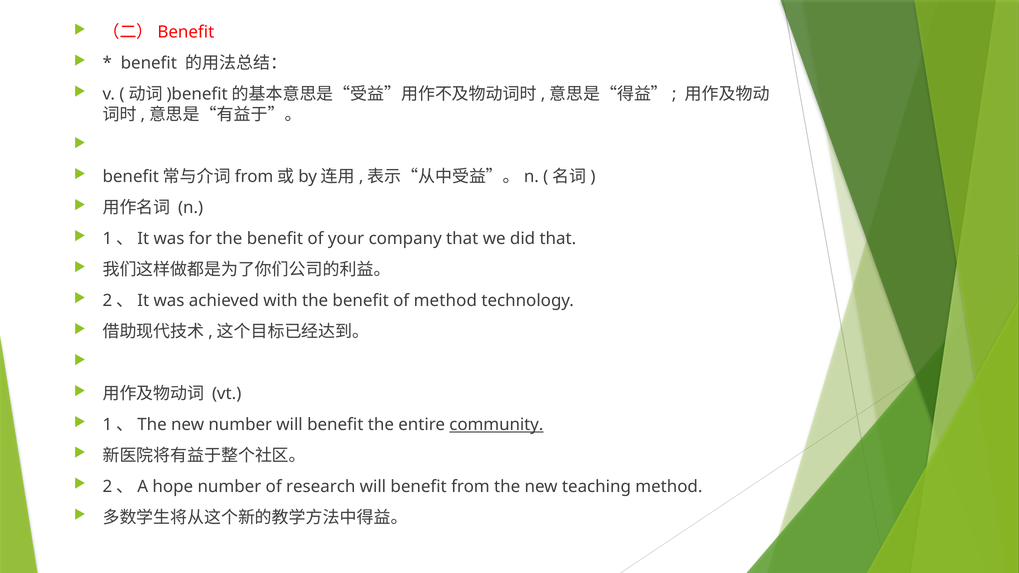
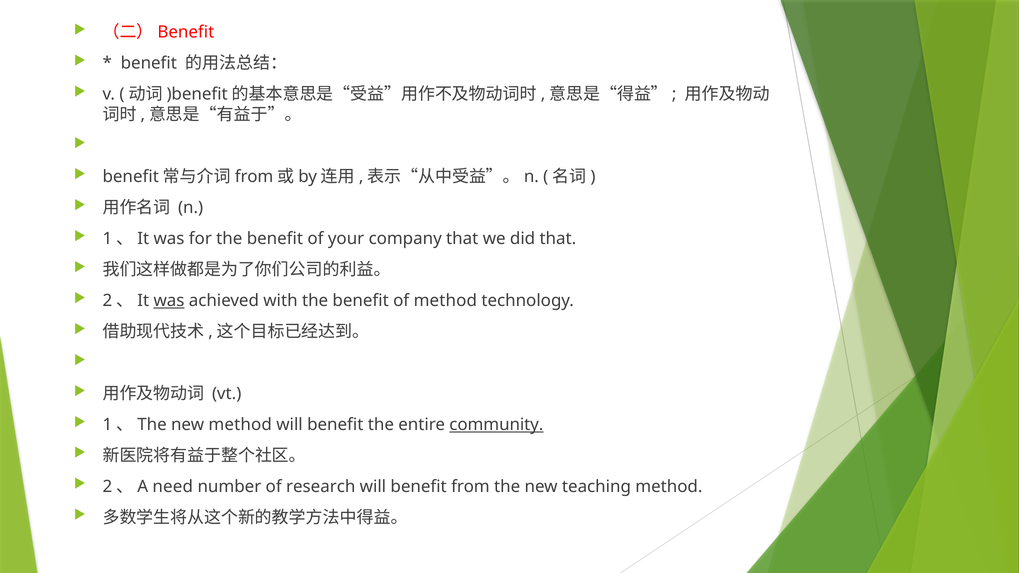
was underline: none -> present (169, 301)
new number: number -> method (240, 425)
hope: hope -> need (173, 487)
